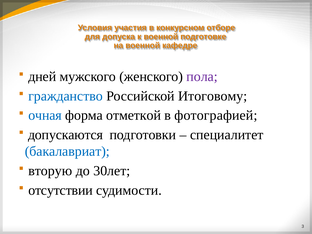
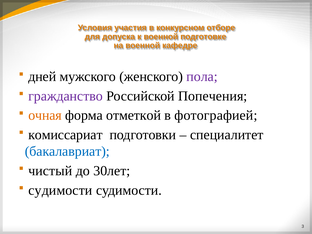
гражданство colour: blue -> purple (66, 96)
Итоговому: Итоговому -> Попечения (213, 96)
очная colour: blue -> orange (45, 115)
допускаются: допускаются -> комиссариат (65, 135)
вторую: вторую -> чистый (50, 171)
отсутствии: отсутствии -> судимости (60, 190)
